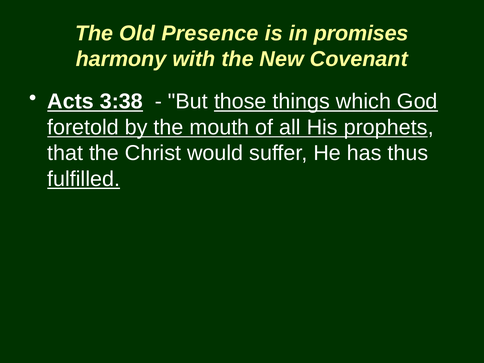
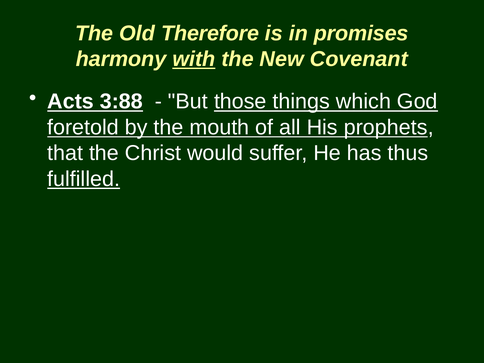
Presence: Presence -> Therefore (210, 33)
with underline: none -> present (194, 59)
3:38: 3:38 -> 3:88 (121, 102)
